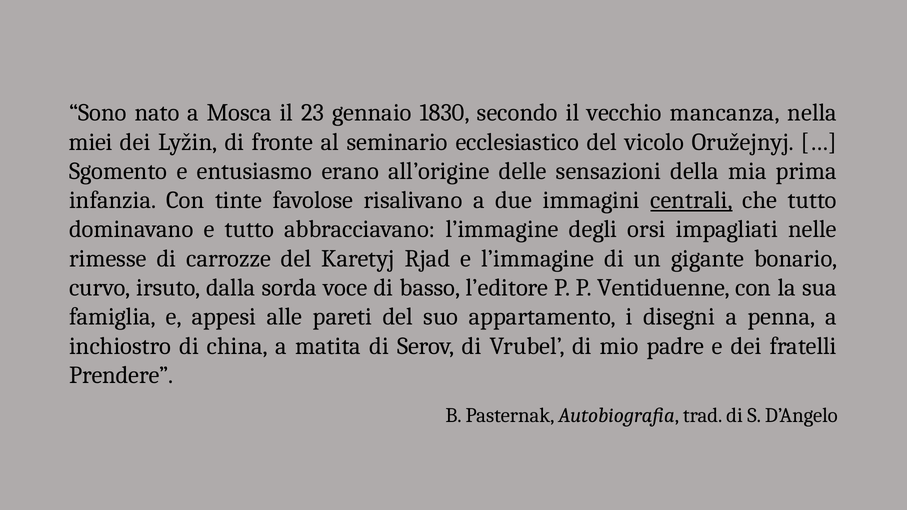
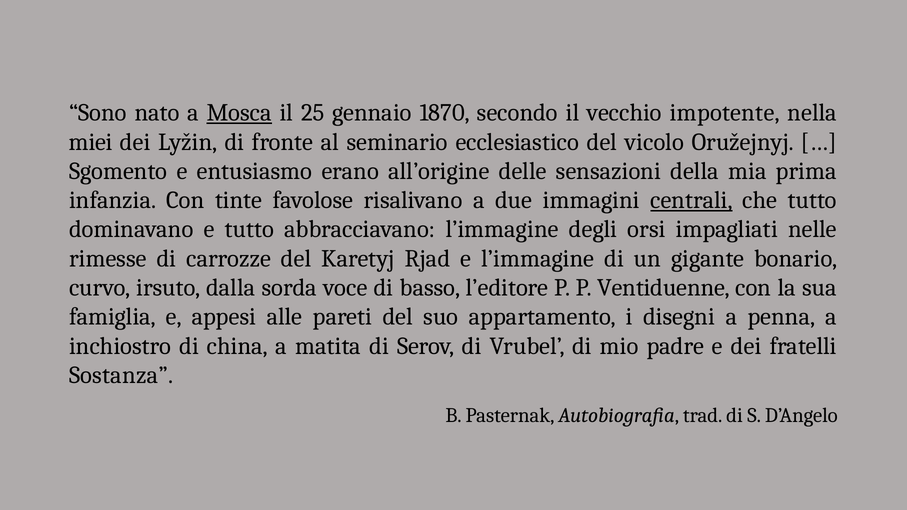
Mosca underline: none -> present (239, 113)
23: 23 -> 25 (313, 113)
1830: 1830 -> 1870 (445, 113)
mancanza: mancanza -> impotente (725, 113)
Prendere: Prendere -> Sostanza (121, 375)
